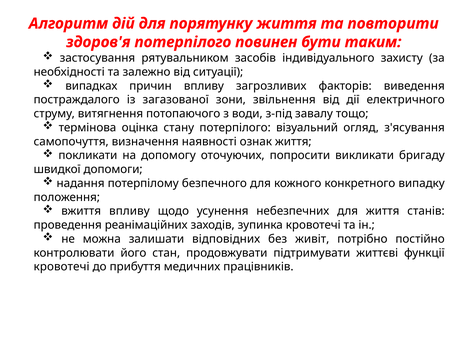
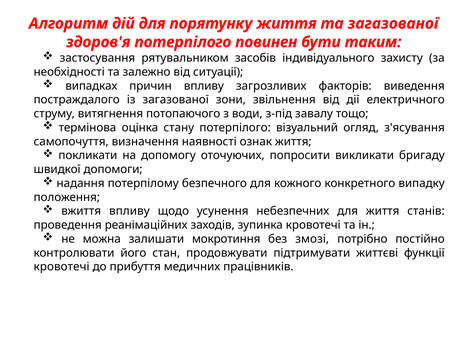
та повторити: повторити -> загазованої (393, 24)
відповідних: відповідних -> мокротиння (226, 239)
живіт: живіт -> змозі (312, 239)
